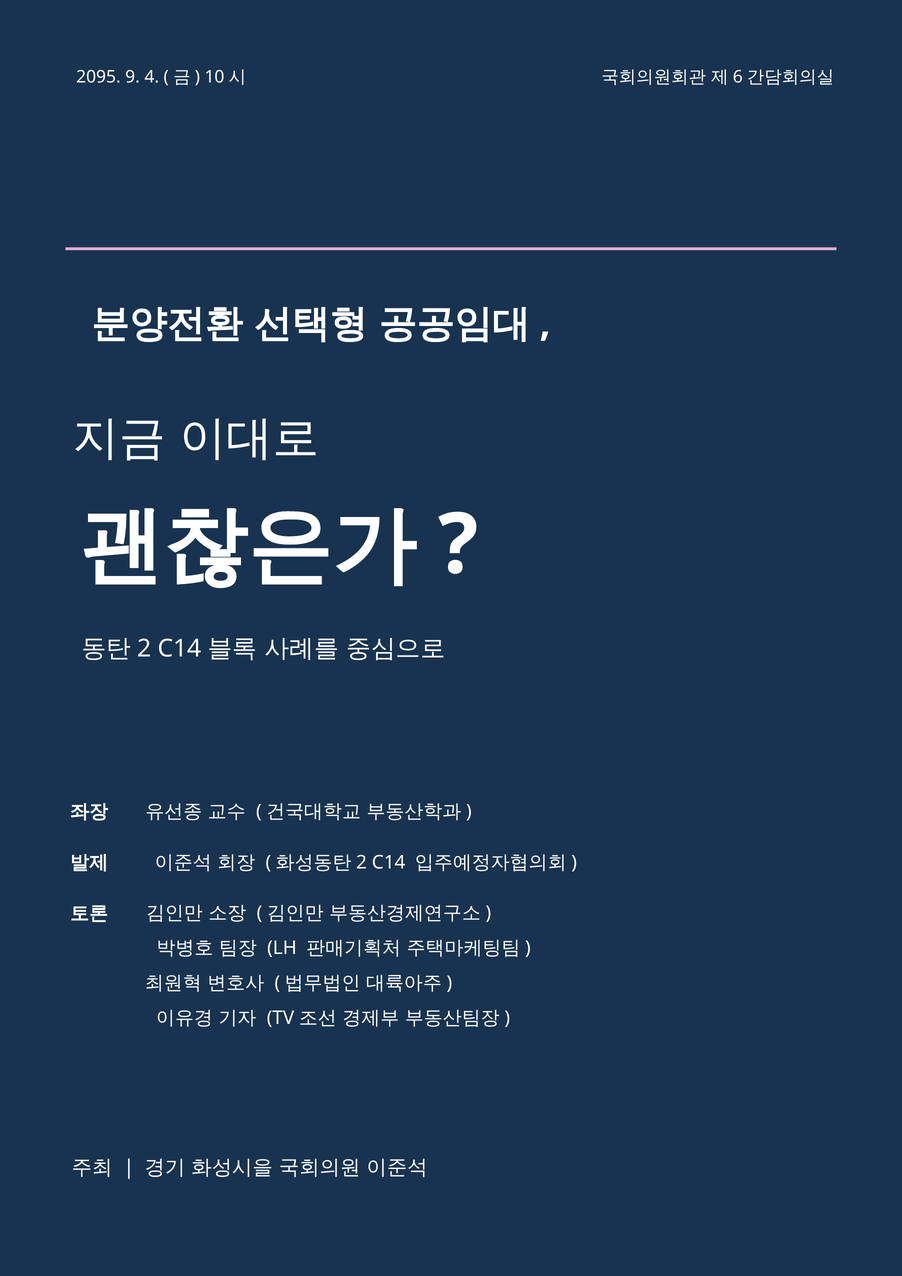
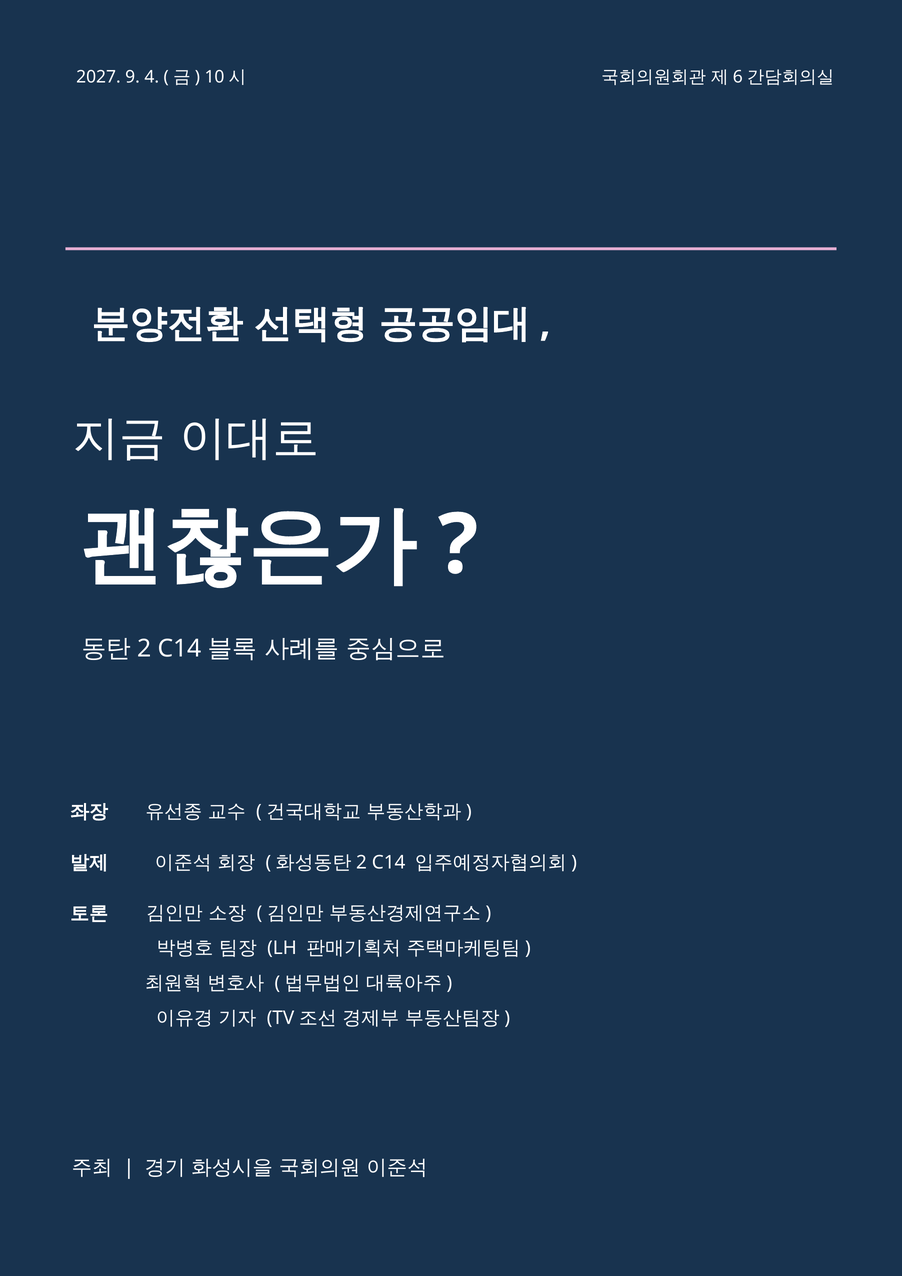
2095: 2095 -> 2027 (98, 77)
